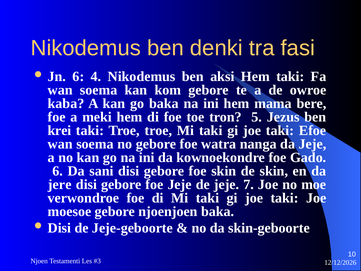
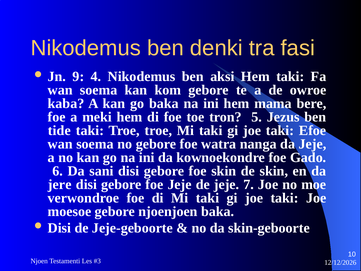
Jn 6: 6 -> 9 (78, 77)
krei: krei -> tide (59, 130)
